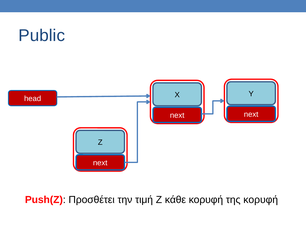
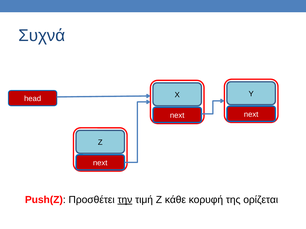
Public: Public -> Συχνά (42, 36)
την underline: none -> present (125, 200)
της κορυφή: κορυφή -> ορίζεται (261, 200)
